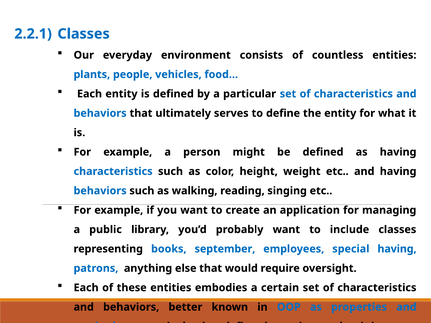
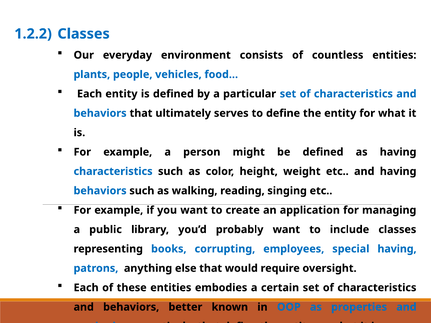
2.2.1: 2.2.1 -> 1.2.2 (33, 34)
september: september -> corrupting (225, 249)
